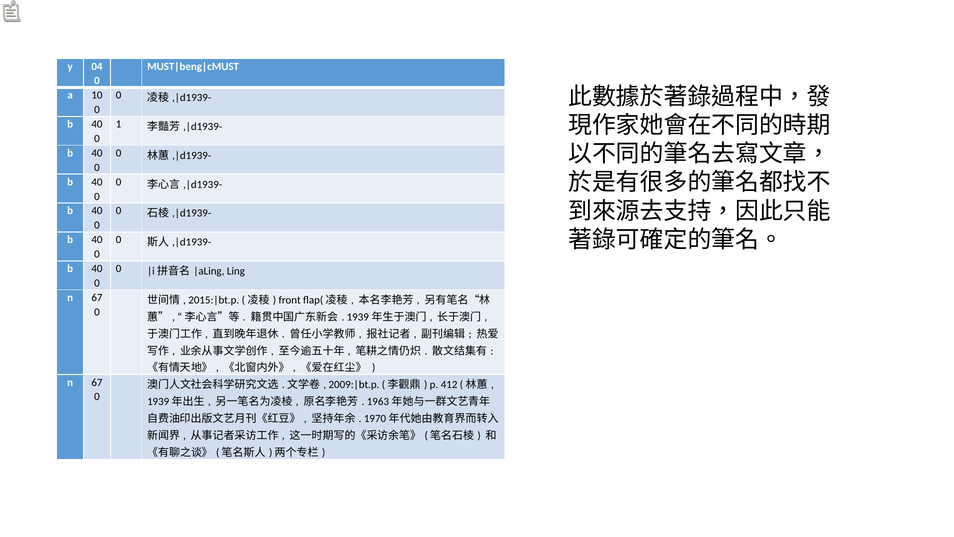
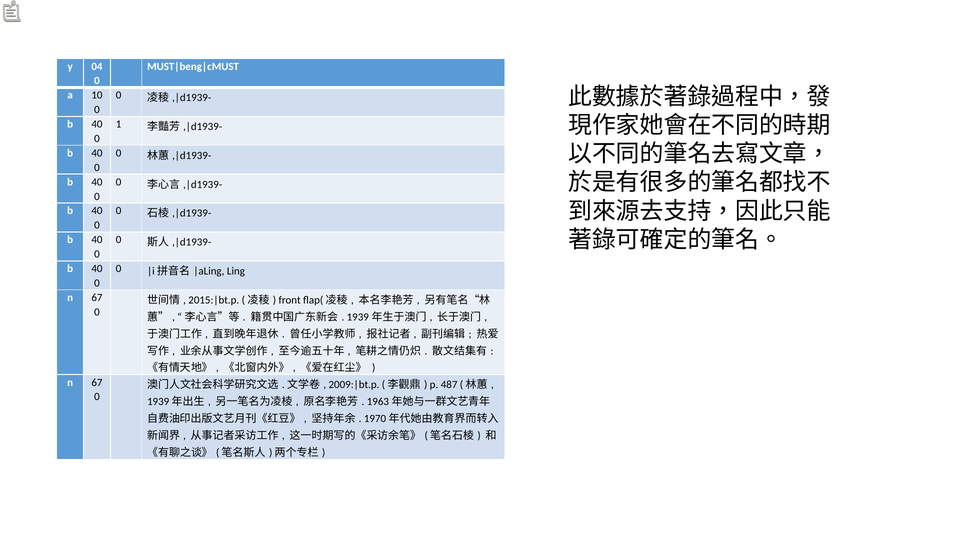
412: 412 -> 487 (449, 385)
